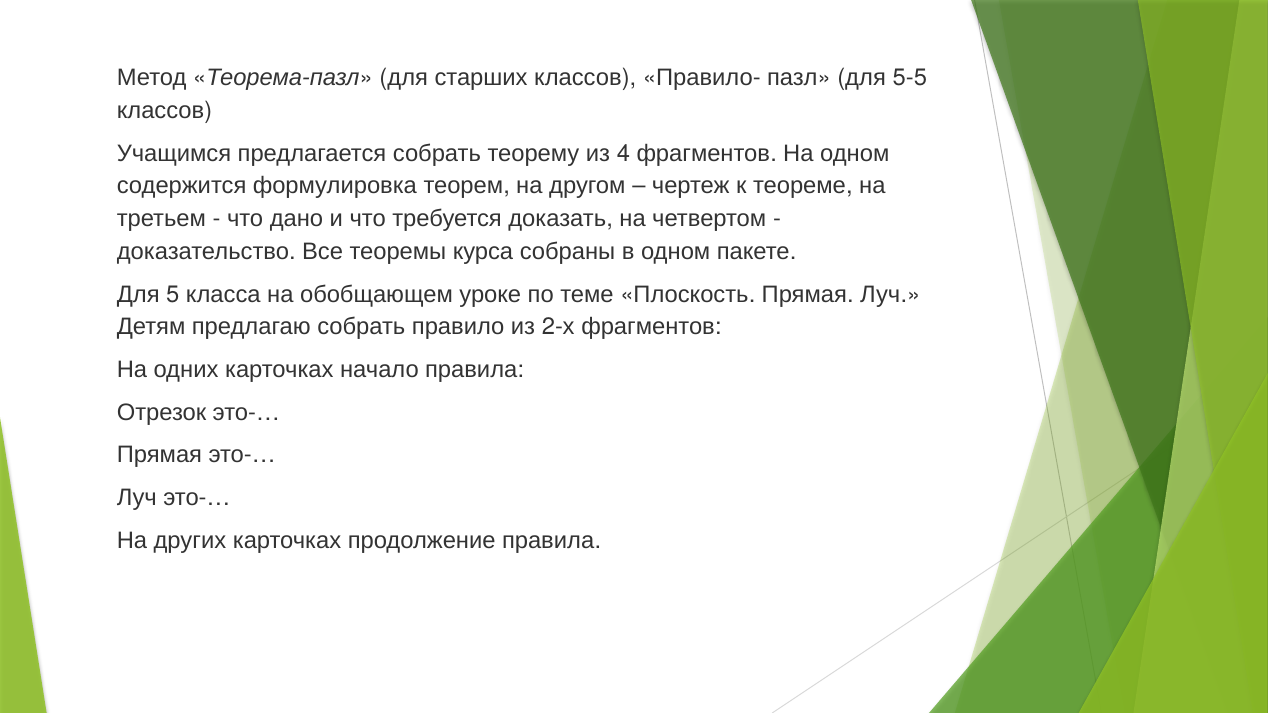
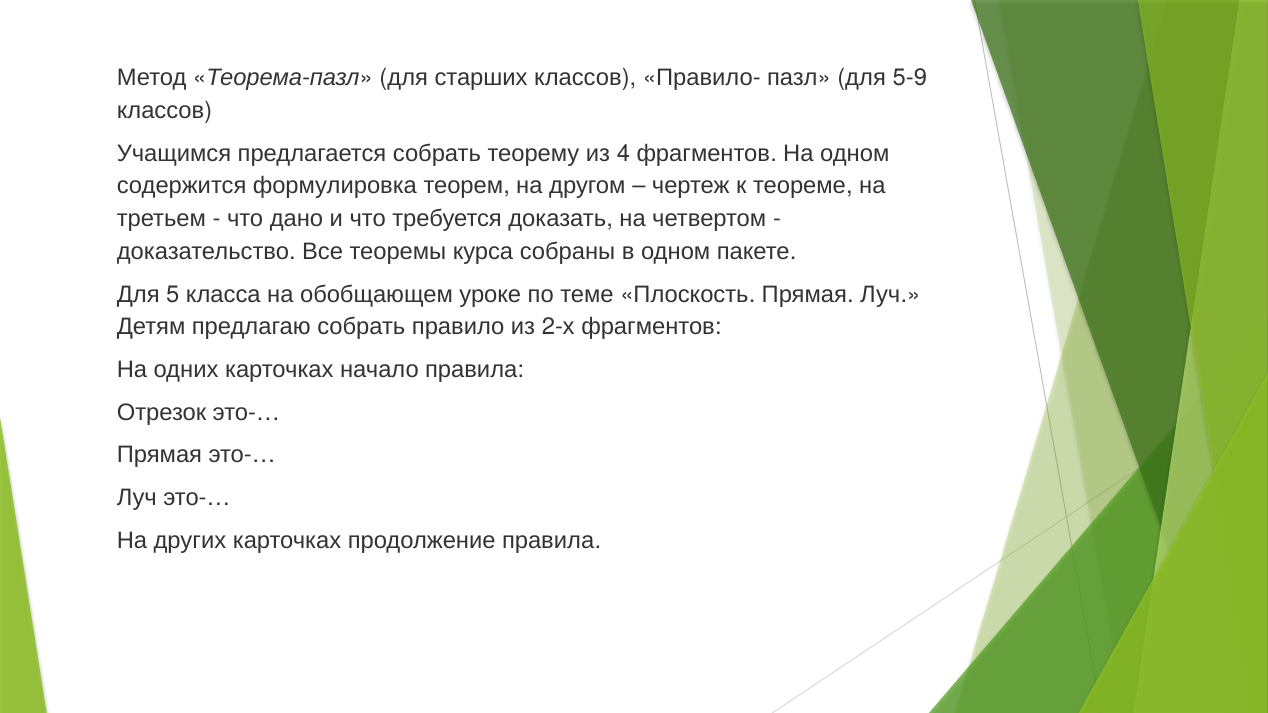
5-5: 5-5 -> 5-9 (910, 78)
